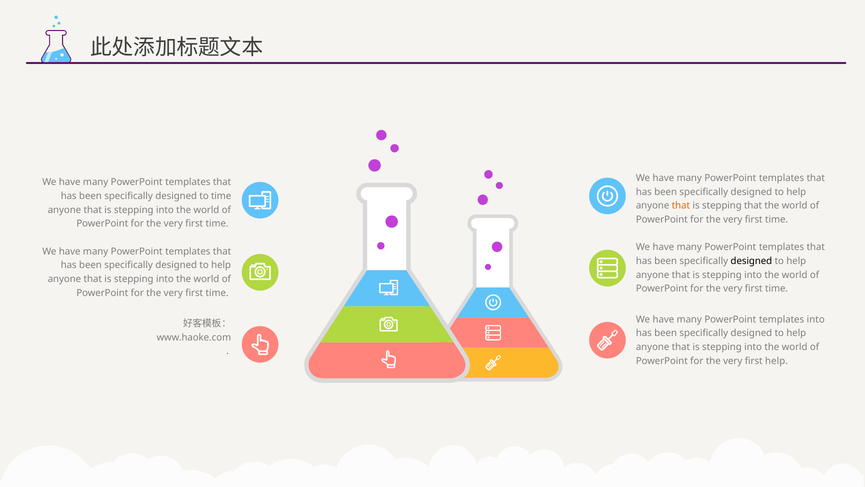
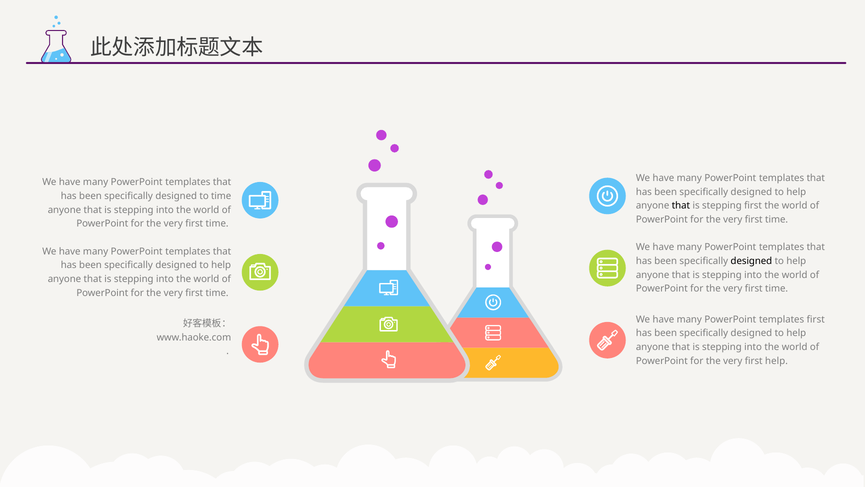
that colour: orange -> black (681, 205)
stepping that: that -> first (753, 205)
templates into: into -> first (816, 319)
